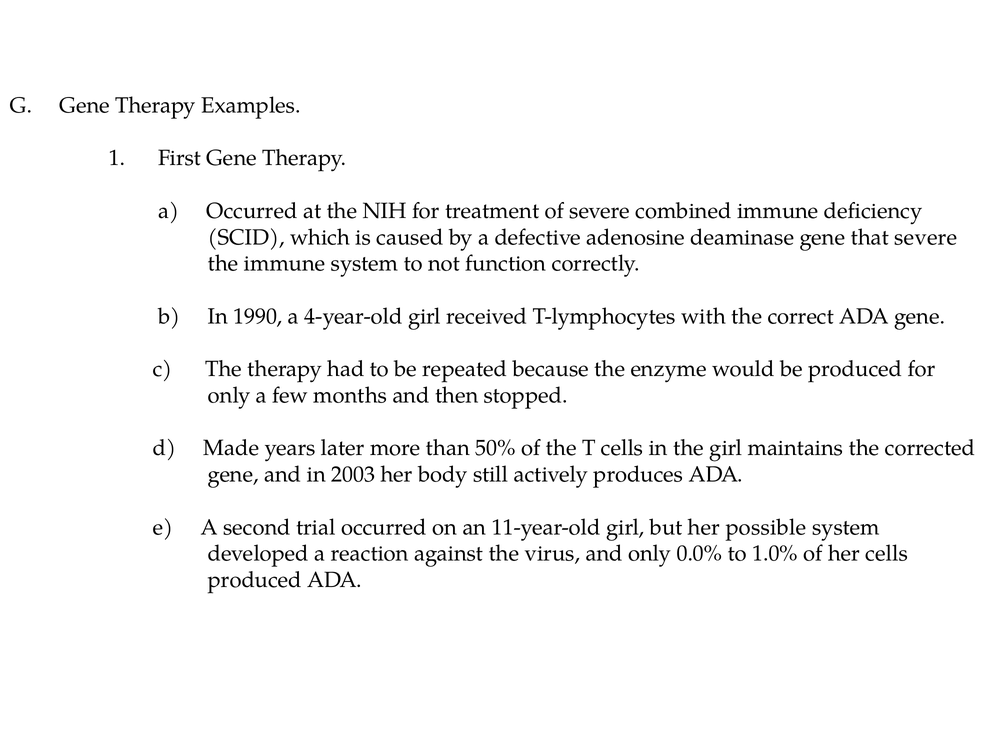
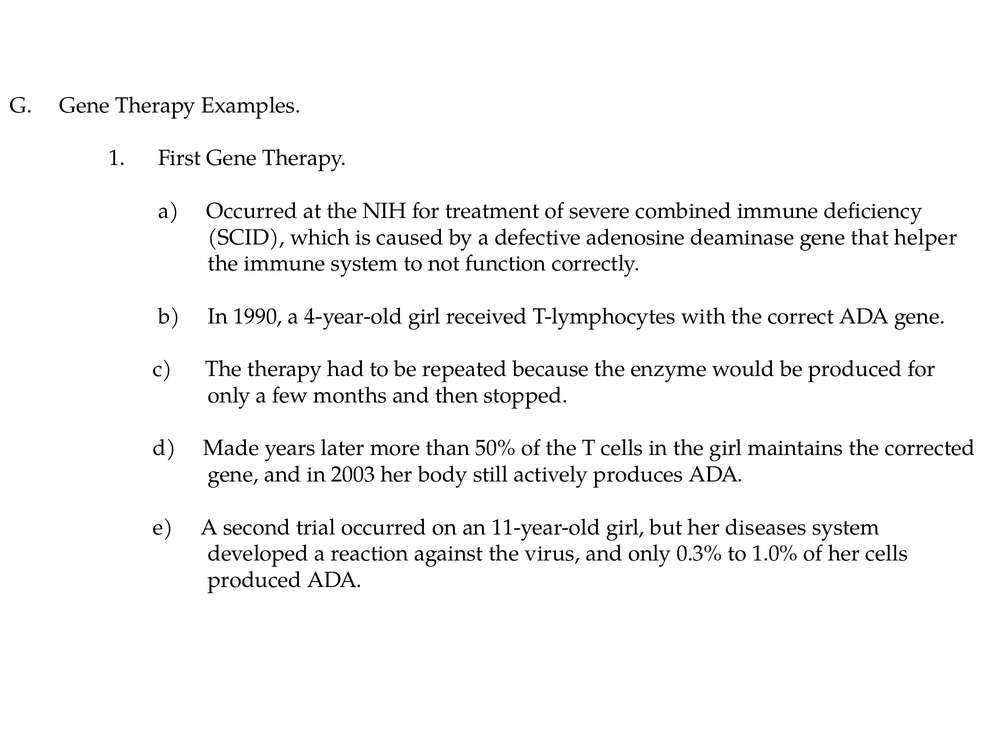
that severe: severe -> helper (926, 237)
possible: possible -> diseases (766, 528)
0.0%: 0.0% -> 0.3% (699, 554)
